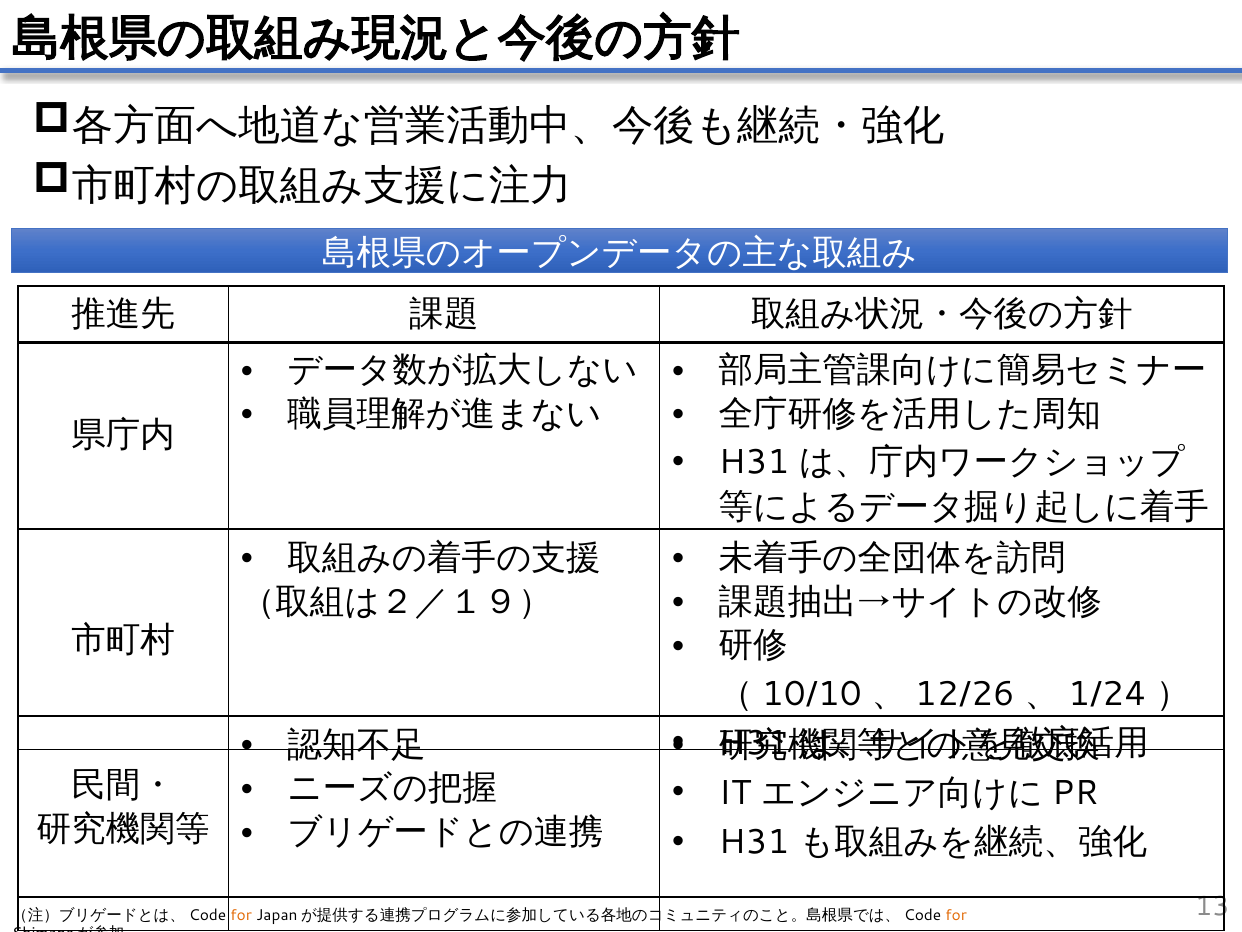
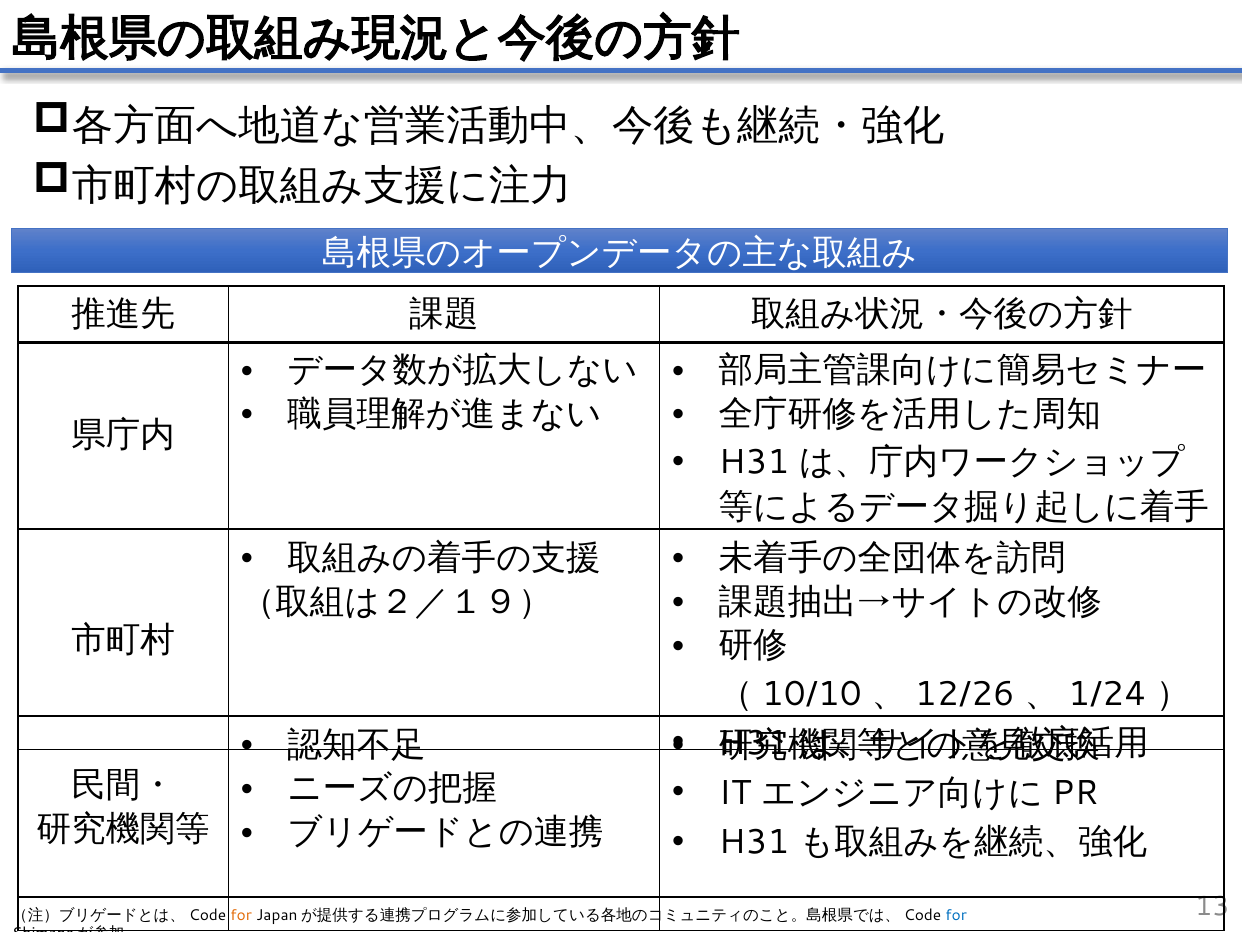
for colour: orange -> blue (956, 915)
